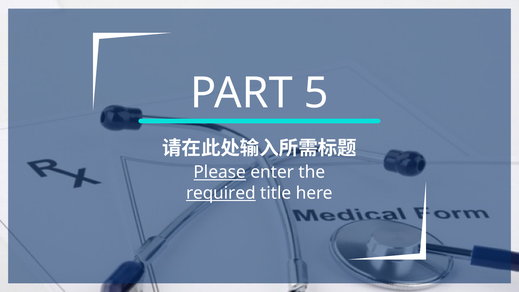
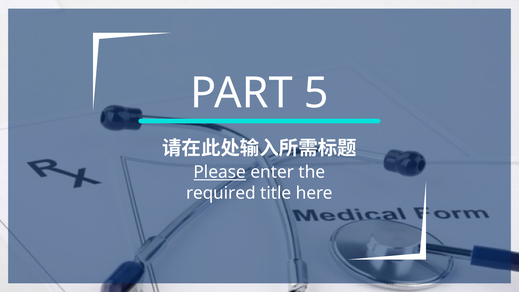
required underline: present -> none (221, 193)
